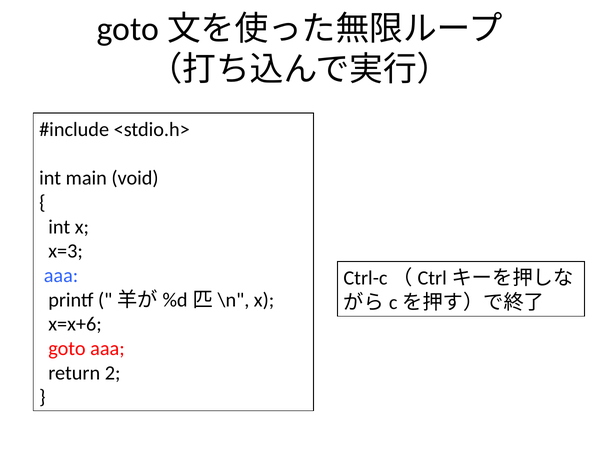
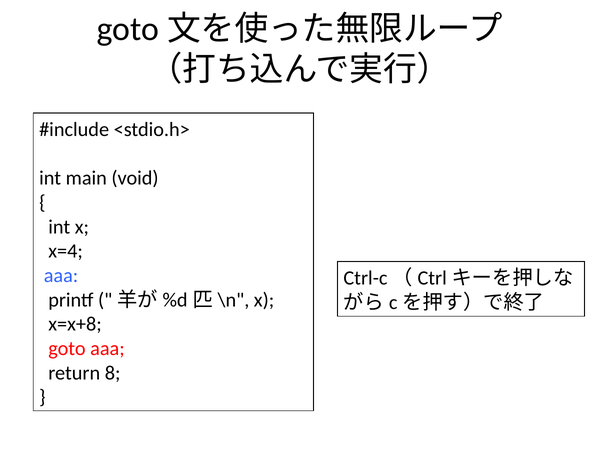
x=3: x=3 -> x=4 (66, 251)
x=x+6: x=x+6 -> x=x+8 (75, 324)
2: 2 -> 8 (113, 373)
